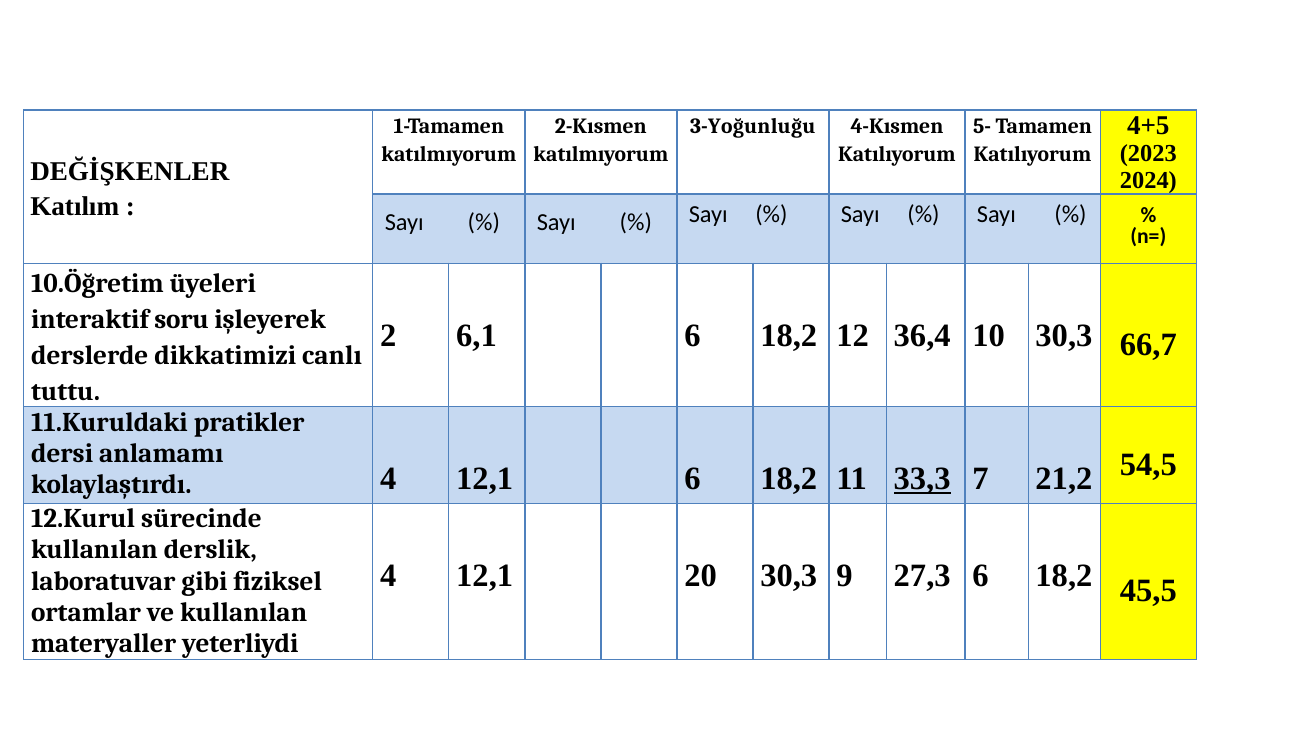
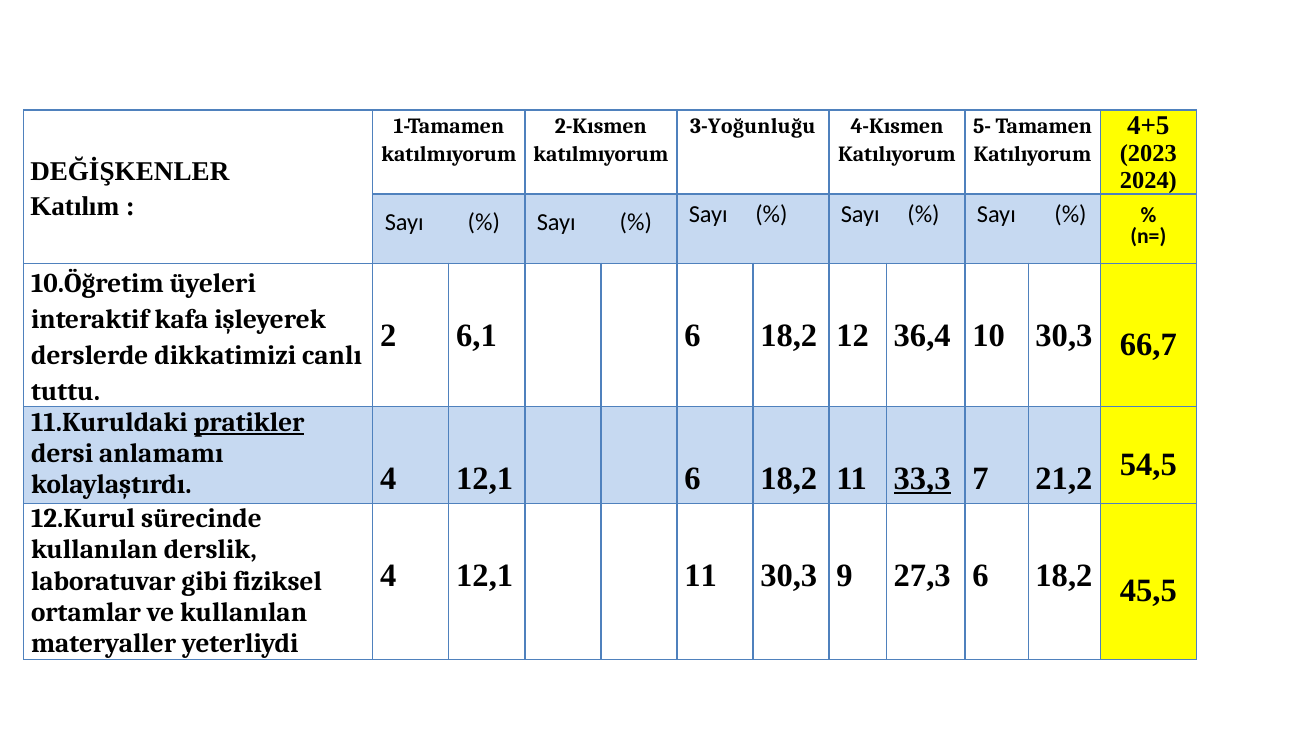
soru: soru -> kafa (181, 319)
pratikler underline: none -> present (249, 422)
12,1 20: 20 -> 11 (701, 575)
